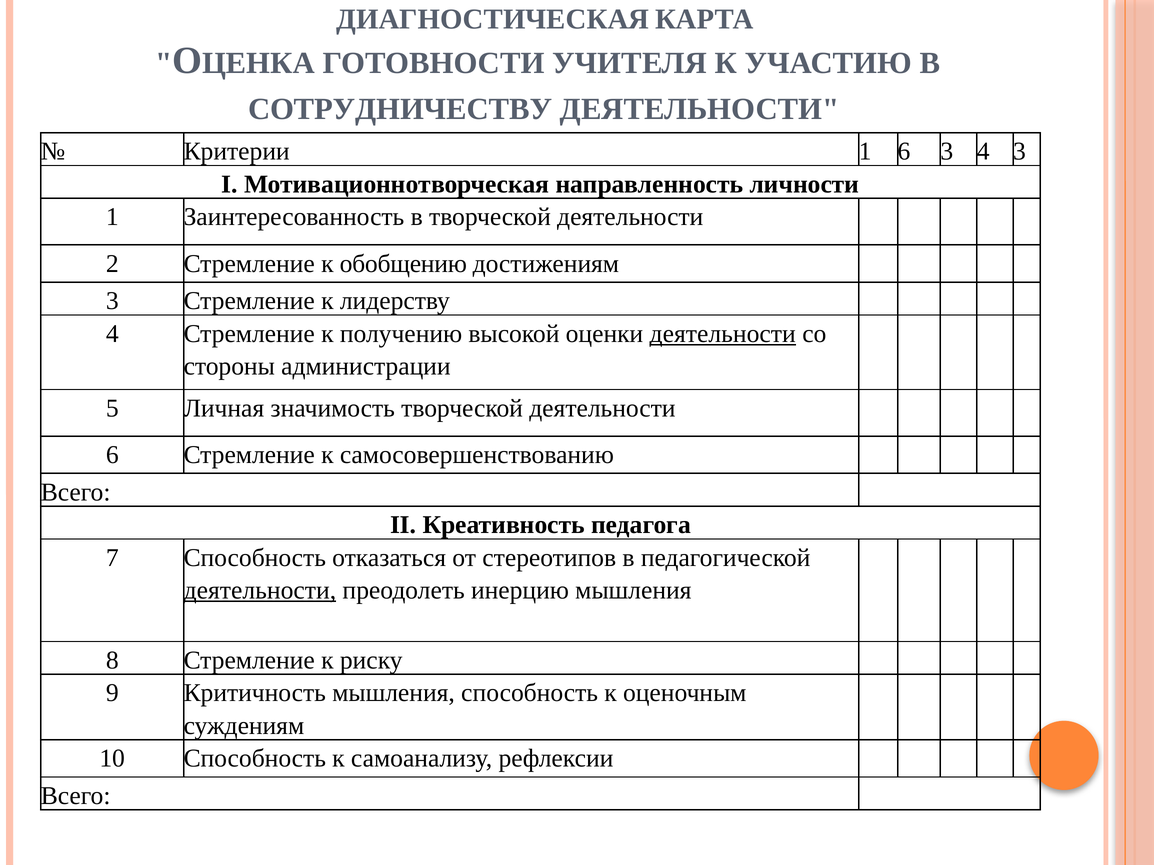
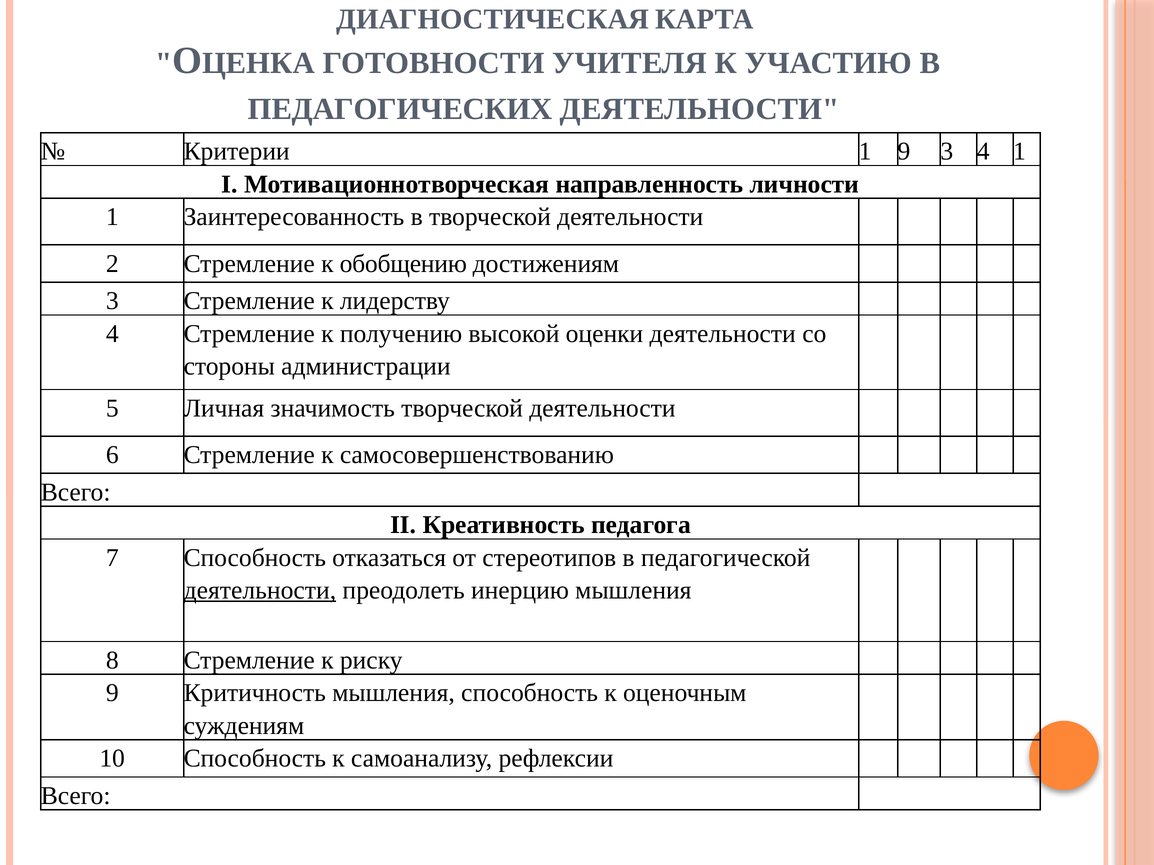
СОТРУДНИЧЕСТВУ: СОТРУДНИЧЕСТВУ -> ПЕДАГОГИЧЕСКИХ (400, 109)
1 6: 6 -> 9 (904, 152)
4 3: 3 -> 1 (1020, 152)
деятельности underline: present -> none (723, 334)
